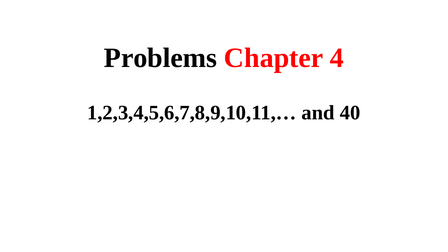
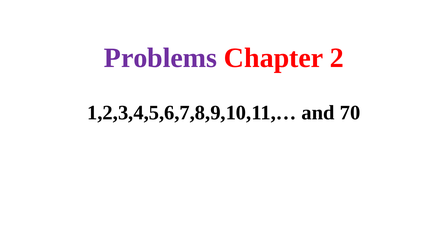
Problems colour: black -> purple (160, 58)
4: 4 -> 2 (337, 58)
40: 40 -> 70 (350, 113)
